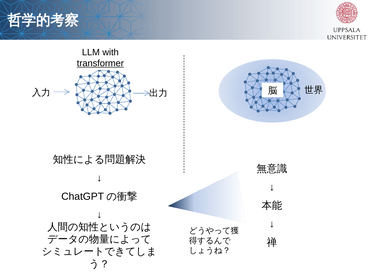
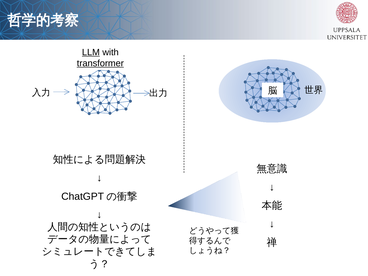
LLM underline: none -> present (91, 52)
